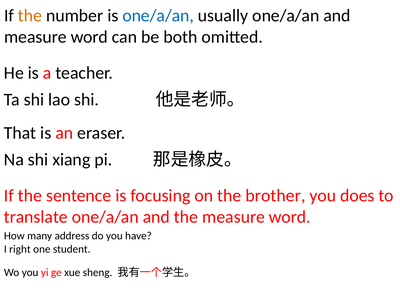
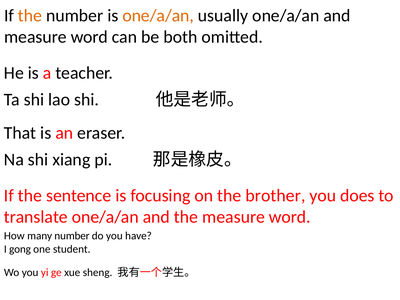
one/a/an colour: blue -> orange (158, 16)
many address: address -> number (72, 236)
right: right -> gong (20, 249)
